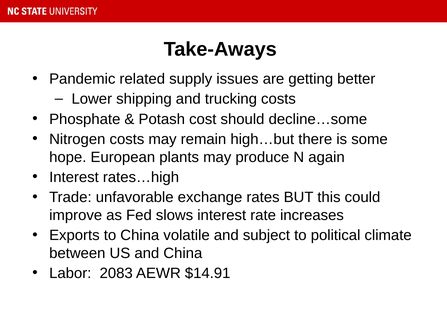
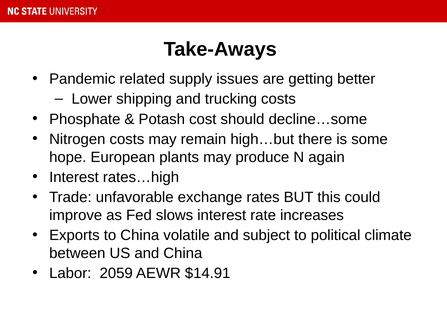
2083: 2083 -> 2059 (116, 273)
